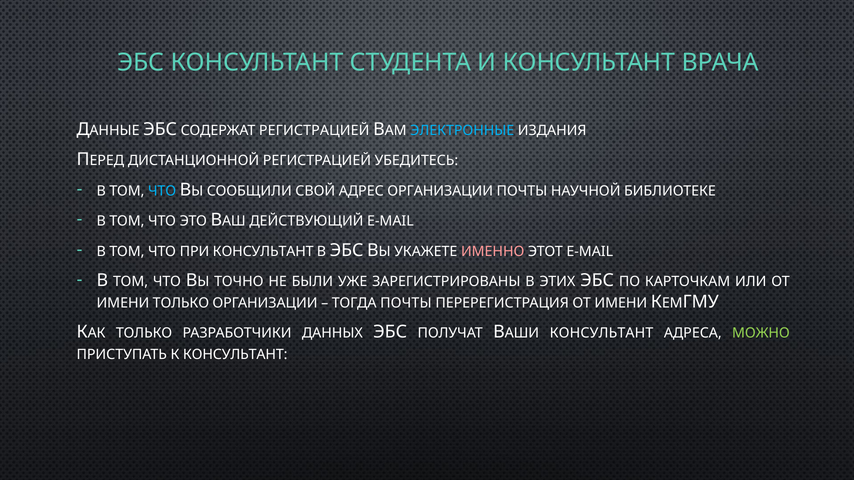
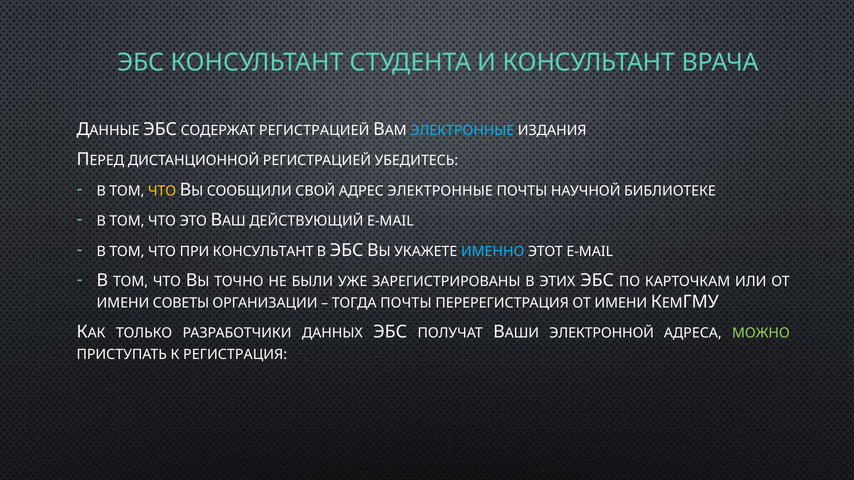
ЧТО colour: light blue -> yellow (162, 191)
АДРЕС ОРГАНИЗАЦИИ: ОРГАНИЗАЦИИ -> ЭЛЕКТРОННЫЕ (440, 191)
ИМЕННО colour: pink -> light blue (493, 252)
ИМЕНИ ТОЛЬКО: ТОЛЬКО -> СОВЕТЫ (181, 303)
КОНСУЛЬТАНТ: КОНСУЛЬТАНТ -> ЭЛЕКТРОННОЙ (602, 334)
К КОНСУЛЬТАНТ: КОНСУЛЬТАНТ -> РЕГИСТРАЦИЯ (235, 355)
